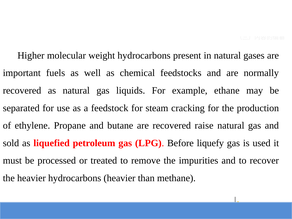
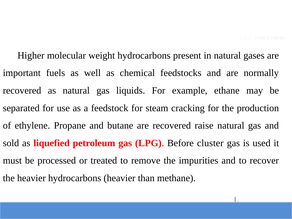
liquefy: liquefy -> cluster (210, 143)
